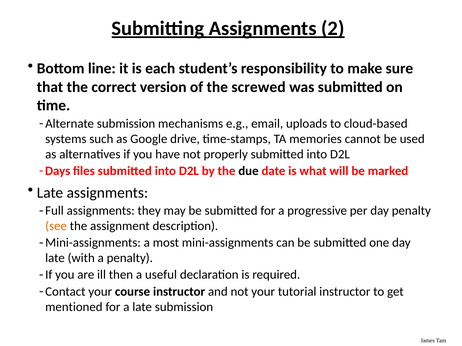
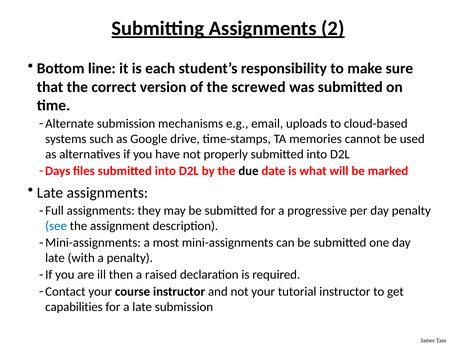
see colour: orange -> blue (56, 226)
useful: useful -> raised (161, 275)
mentioned: mentioned -> capabilities (74, 307)
